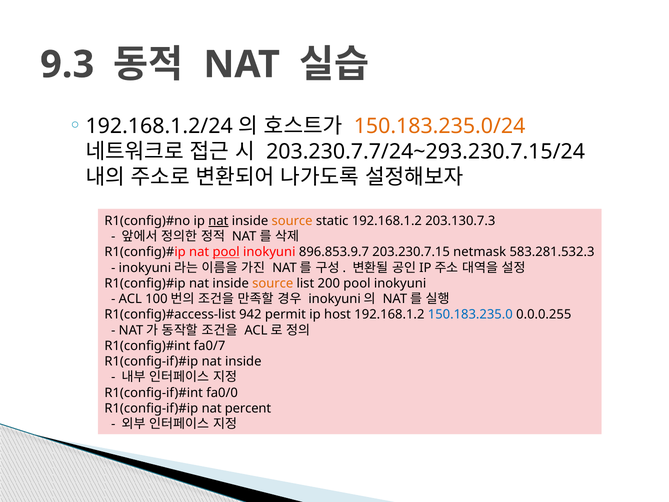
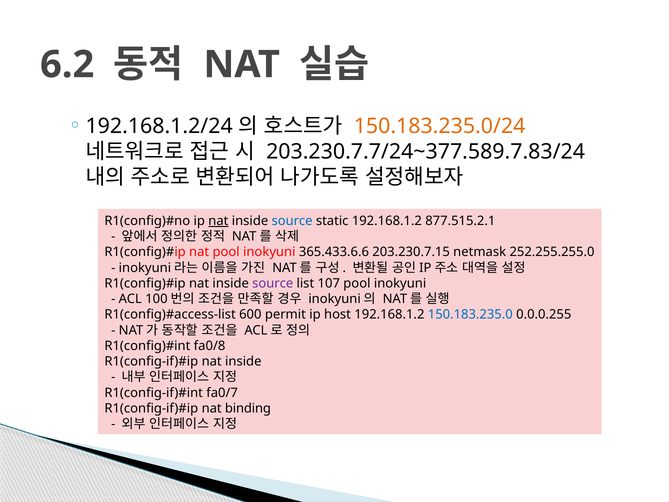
9.3: 9.3 -> 6.2 (67, 65)
203.230.7.7/24~293.230.7.15/24: 203.230.7.7/24~293.230.7.15/24 -> 203.230.7.7/24~377.589.7.83/24 (426, 152)
source colour: orange -> blue (292, 221)
203.130.7.3: 203.130.7.3 -> 877.515.2.1 (460, 221)
pool underline: present -> none (226, 252)
896.853.9.7: 896.853.9.7 -> 365.433.6.6 (334, 252)
583.281.532.3: 583.281.532.3 -> 252.255.255.0 (552, 252)
source colour: orange -> purple (273, 283)
200: 200 -> 107 (329, 283)
942: 942 -> 600 (250, 314)
fa0/7: fa0/7 -> fa0/8 (210, 346)
fa0/0: fa0/0 -> fa0/7 (222, 393)
percent: percent -> binding (248, 408)
